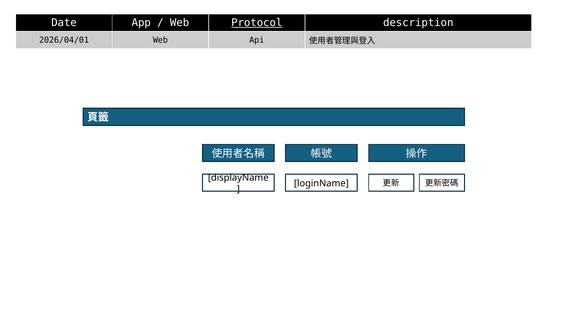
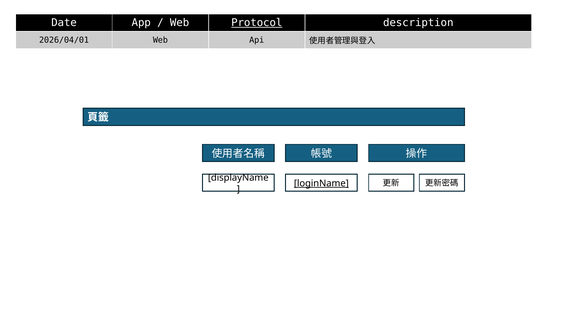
loginName underline: none -> present (321, 183)
